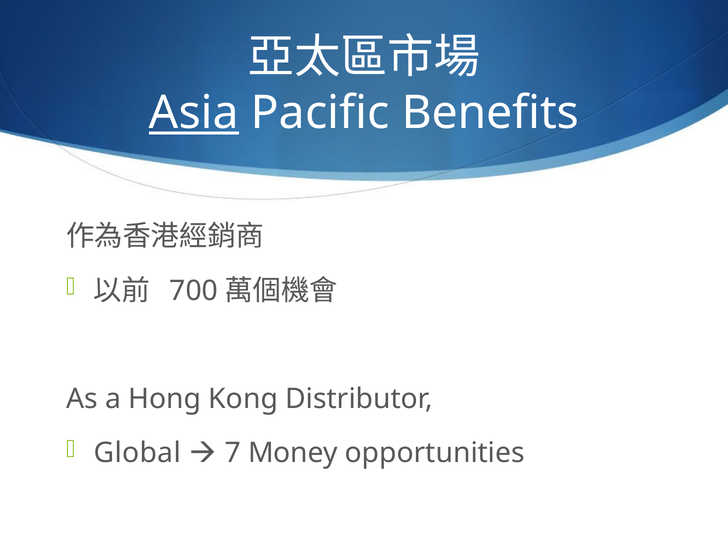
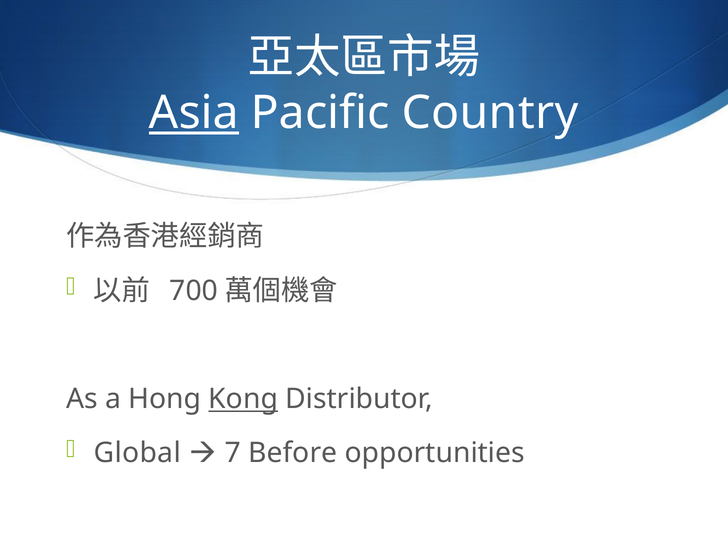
Benefits: Benefits -> Country (490, 113)
Kong underline: none -> present (243, 399)
Money: Money -> Before (293, 453)
